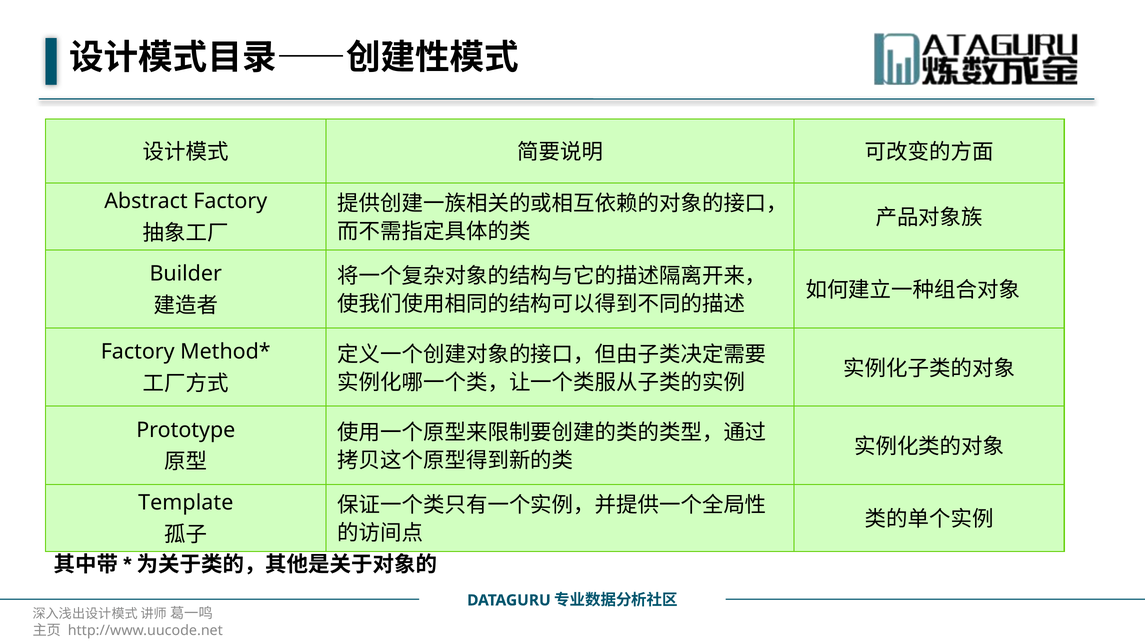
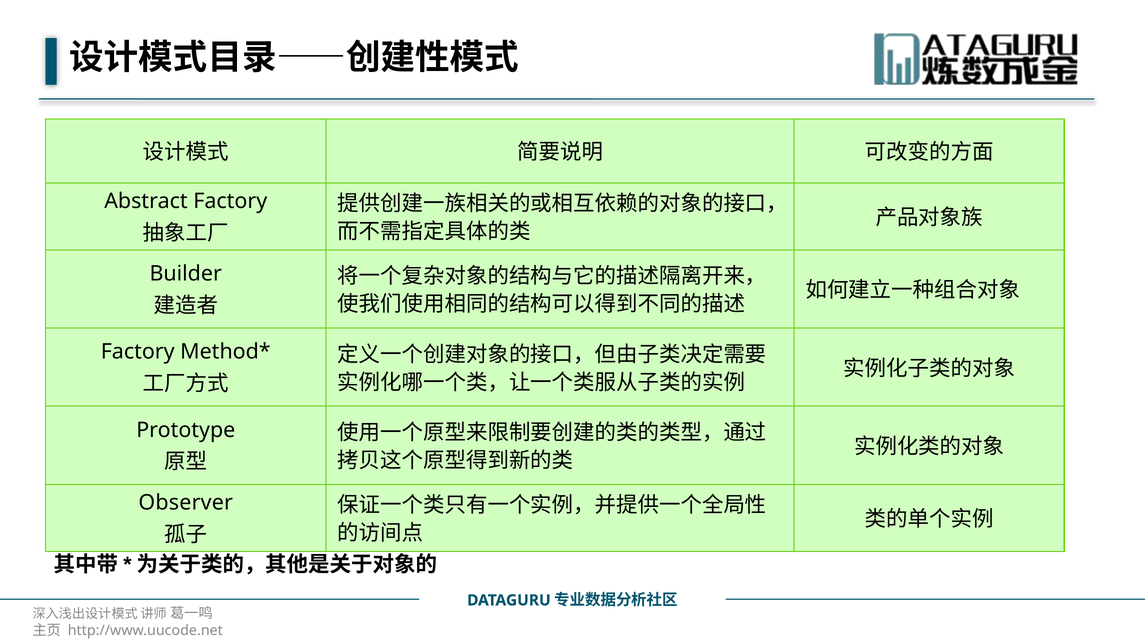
Template: Template -> Observer (186, 502)
